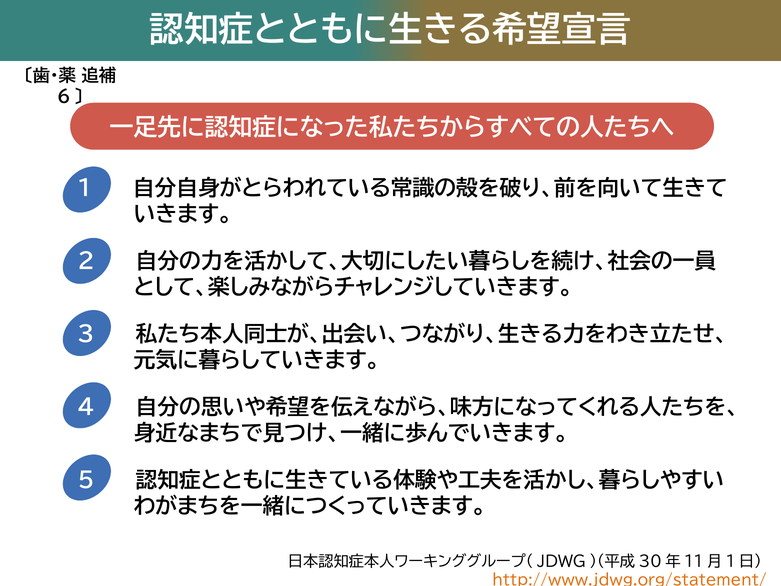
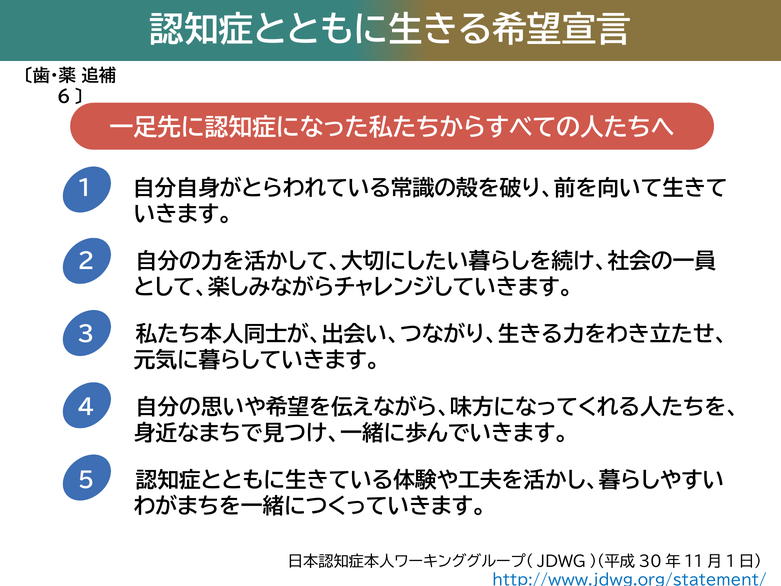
http://www.jdwg.org/statement/ colour: orange -> blue (629, 580)
